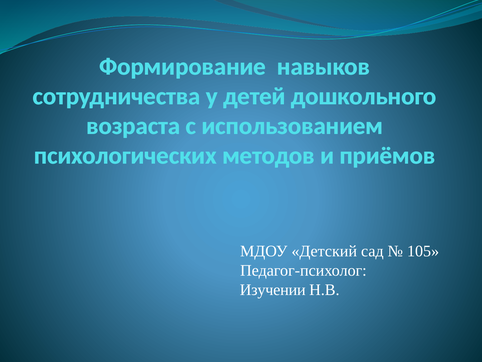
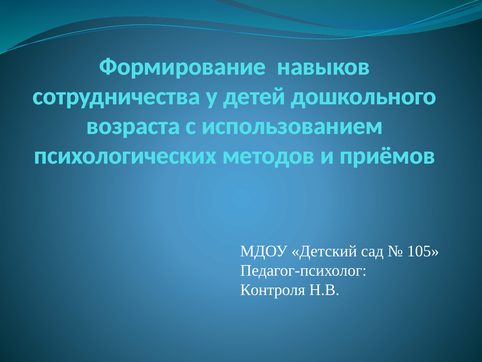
Изучении: Изучении -> Контроля (273, 289)
